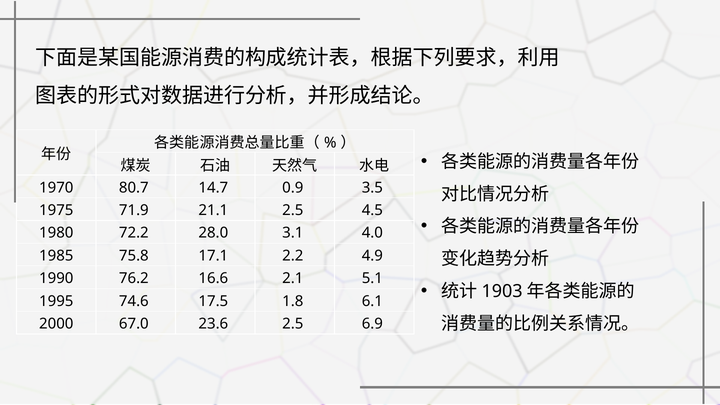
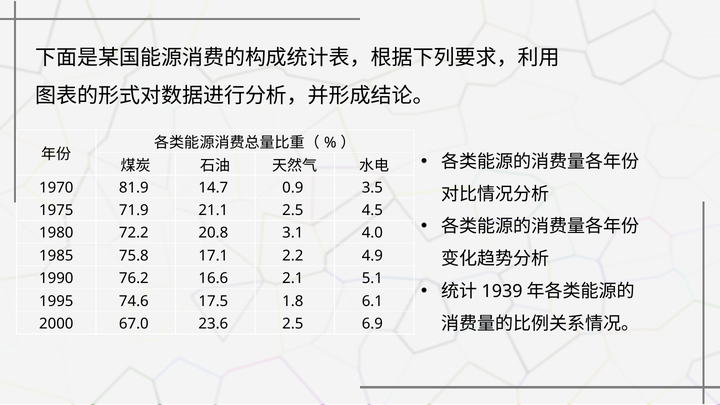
80.7: 80.7 -> 81.9 (134, 188)
28.0: 28.0 -> 20.8 (213, 233)
1903: 1903 -> 1939 (502, 291)
